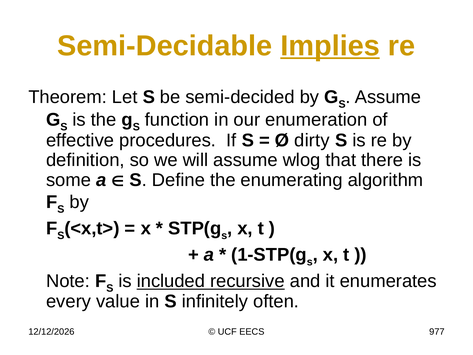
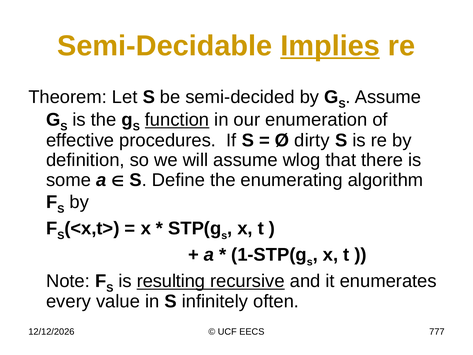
function underline: none -> present (177, 120)
included: included -> resulting (171, 281)
977: 977 -> 777 (437, 332)
